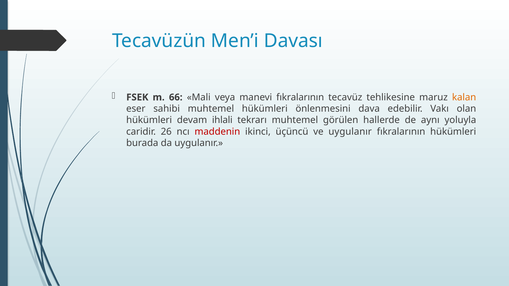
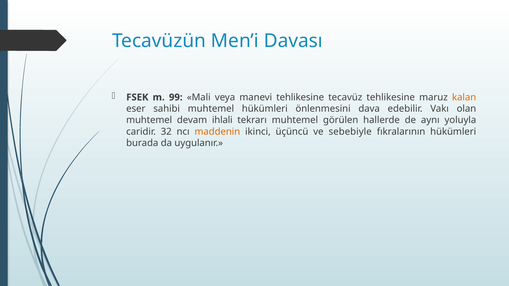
66: 66 -> 99 (176, 97)
manevi fıkralarının: fıkralarının -> tehlikesine (300, 97)
hükümleri: hükümleri -> muhtemel (149, 120)
26: 26 -> 32 (166, 132)
maddenin colour: red -> orange (217, 132)
ve uygulanır: uygulanır -> sebebiyle (350, 132)
